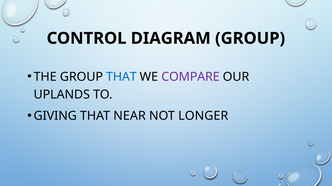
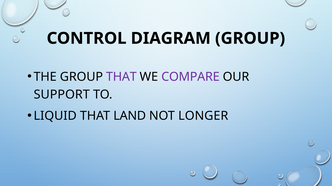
THAT colour: blue -> purple (121, 77)
UPLANDS: UPLANDS -> SUPPORT (62, 95)
GIVING: GIVING -> LIQUID (55, 116)
NEAR: NEAR -> LAND (130, 116)
